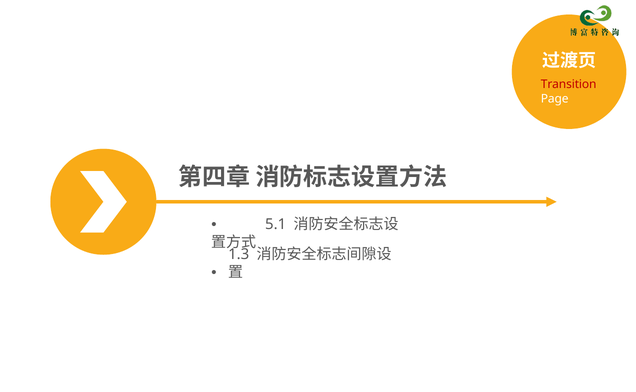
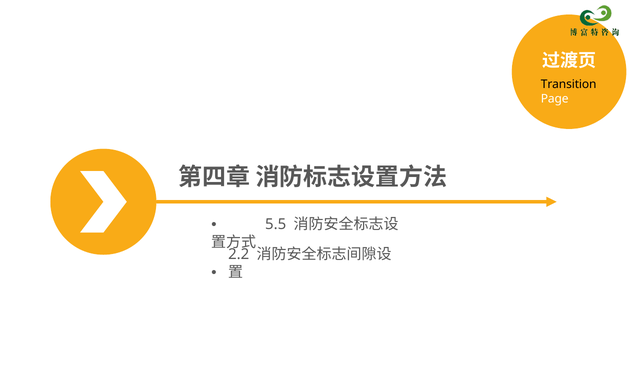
Transition colour: red -> black (569, 84)
5.1: 5.1 -> 5.5 (276, 225)
1.3: 1.3 -> 2.2 (239, 255)
